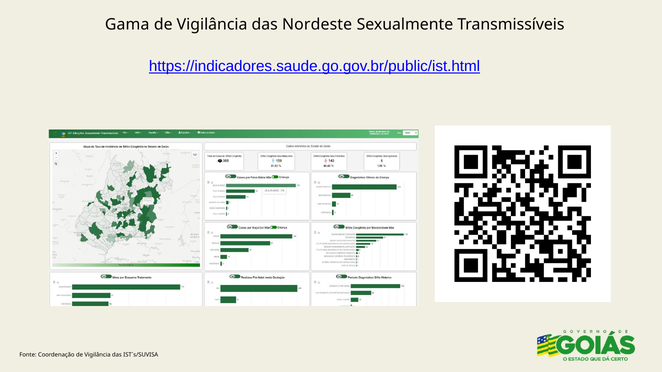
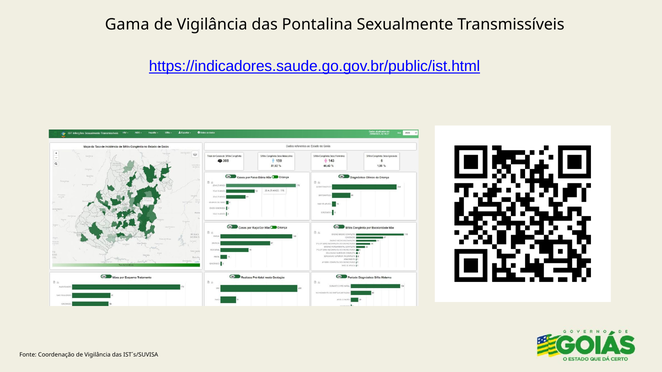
Nordeste: Nordeste -> Pontalina (317, 24)
